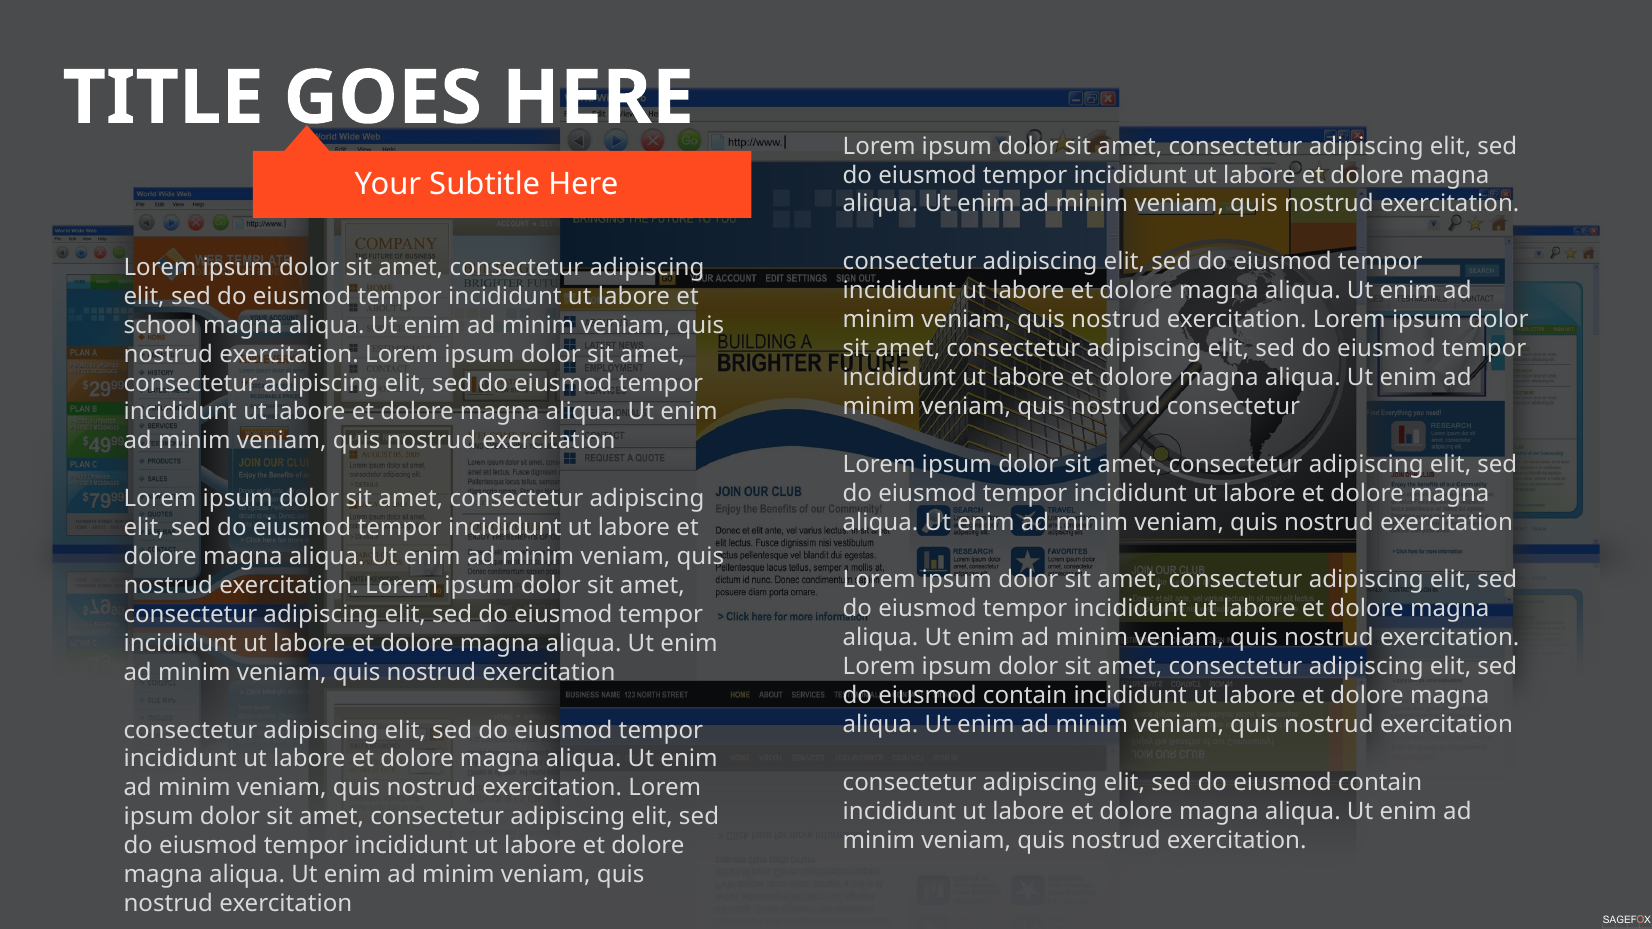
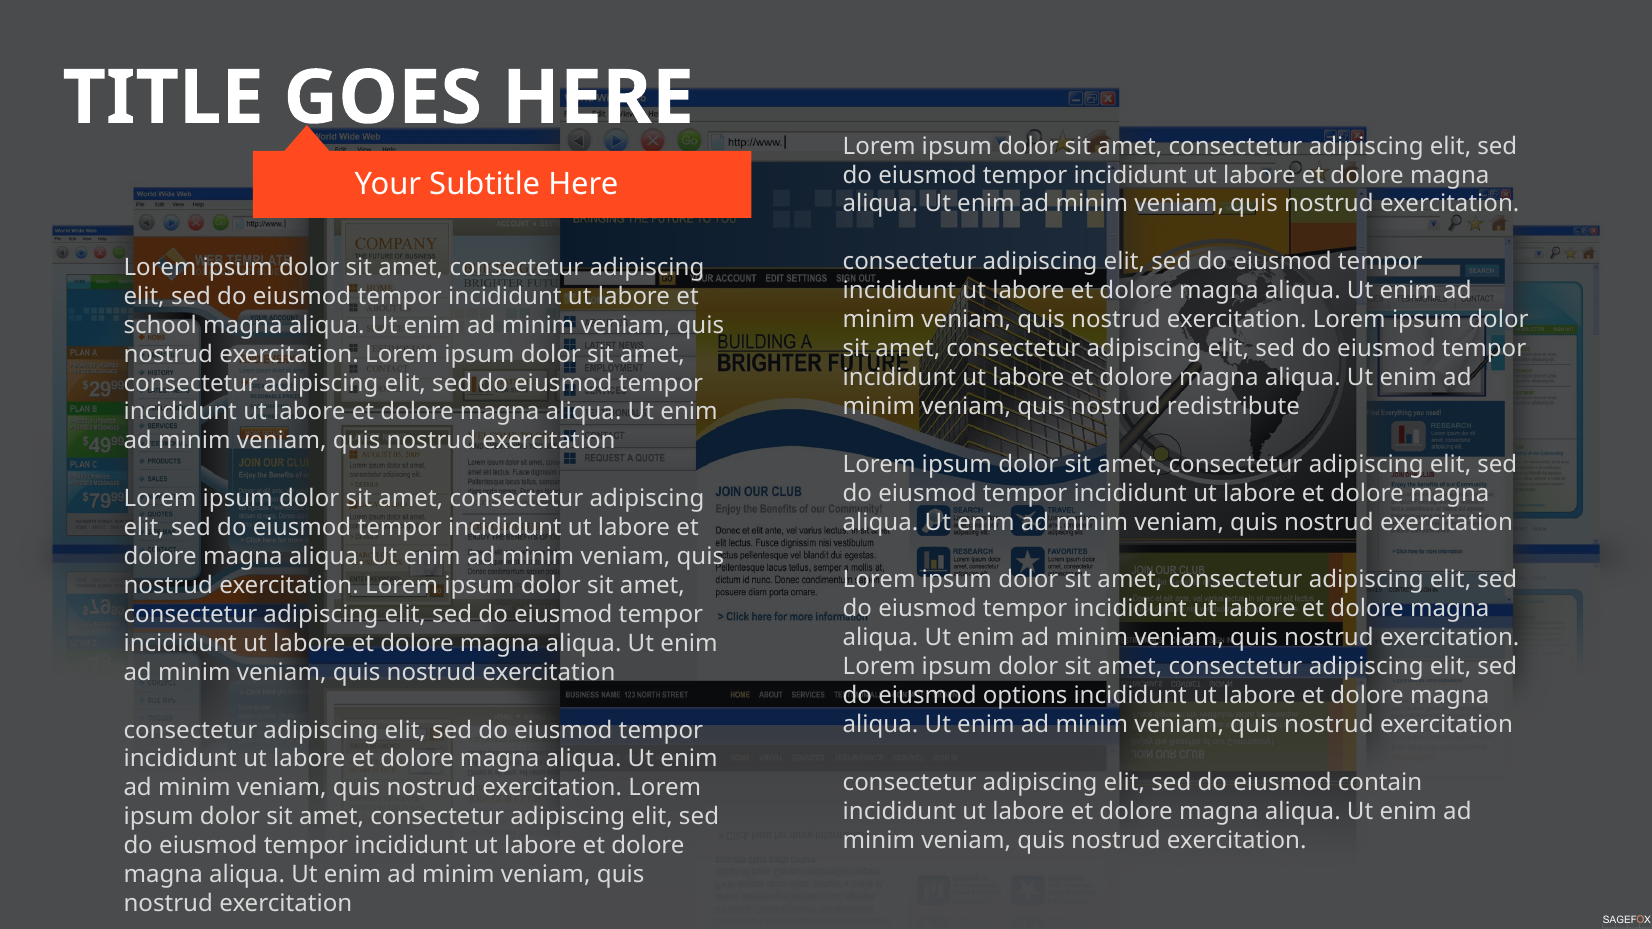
nostrud consectetur: consectetur -> redistribute (1233, 407)
contain: contain -> options (1025, 696)
